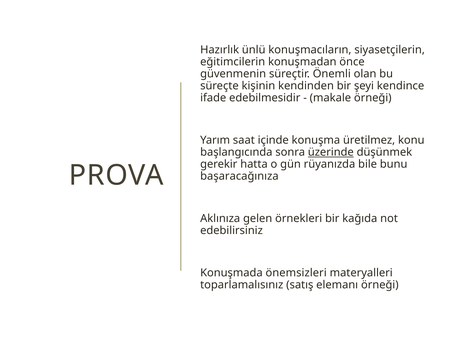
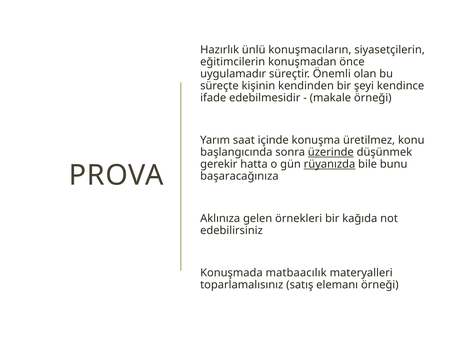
güvenmenin: güvenmenin -> uygulamadır (233, 74)
rüyanızda underline: none -> present (329, 164)
önemsizleri: önemsizleri -> matbaacılık (296, 273)
